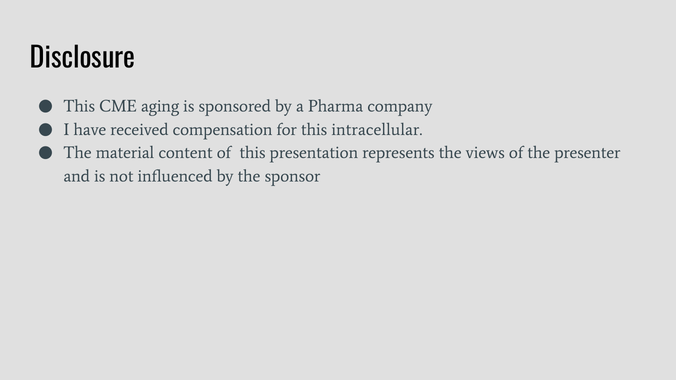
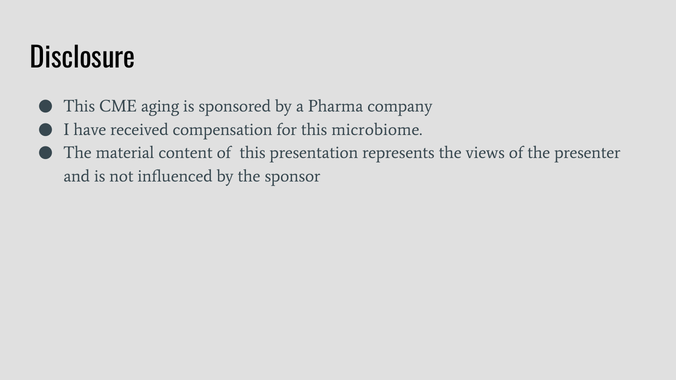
intracellular: intracellular -> microbiome (377, 130)
